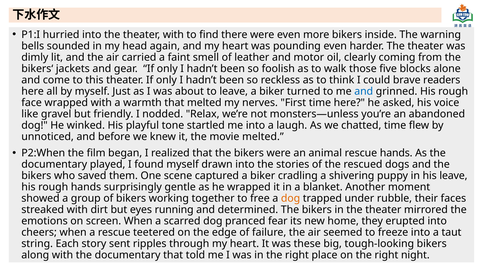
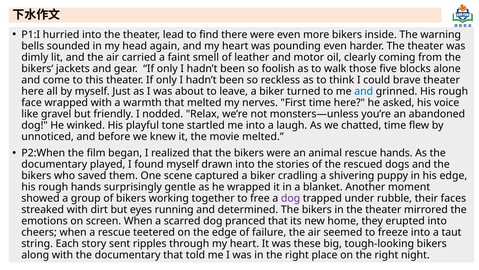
theater with: with -> lead (173, 34)
brave readers: readers -> theater (442, 80)
his leave: leave -> edge (453, 175)
dog colour: orange -> purple (291, 198)
pranced fear: fear -> that (278, 221)
